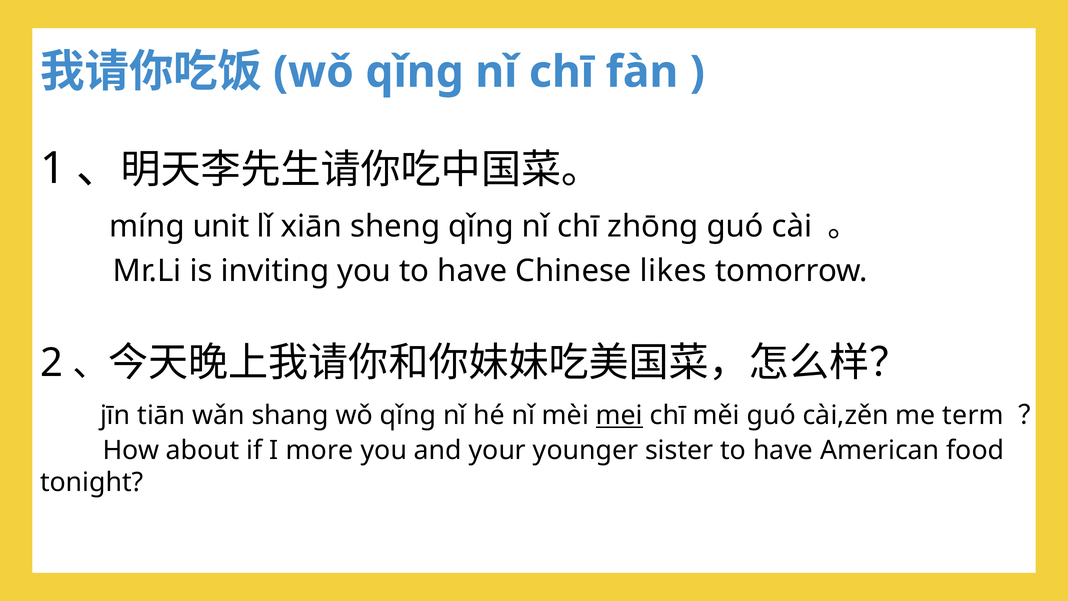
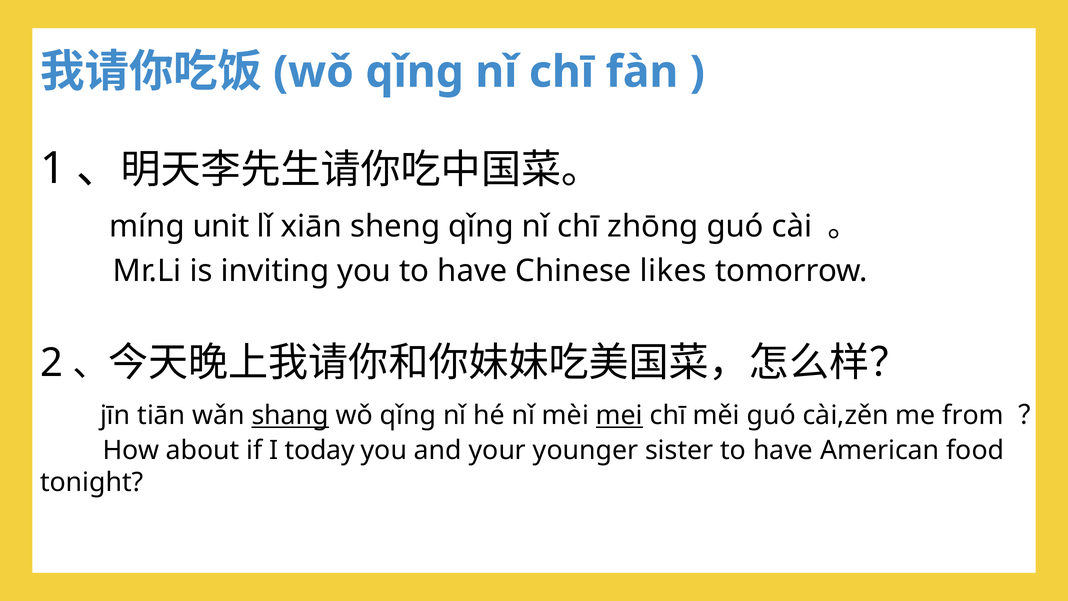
shang underline: none -> present (290, 415)
term: term -> from (973, 415)
more: more -> today (320, 450)
